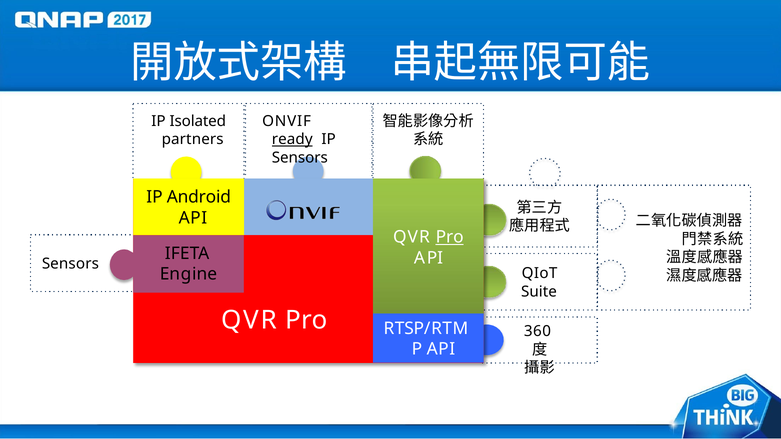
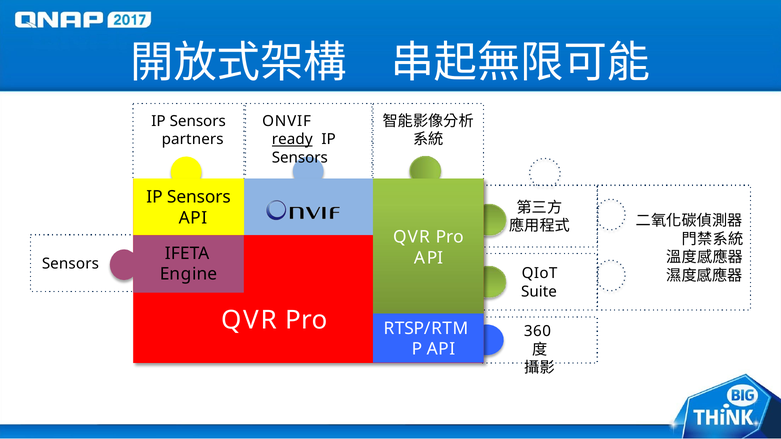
Isolated: Isolated -> Sensors (198, 121)
Android: Android -> Sensors (199, 197)
Pro underline: present -> none (450, 237)
